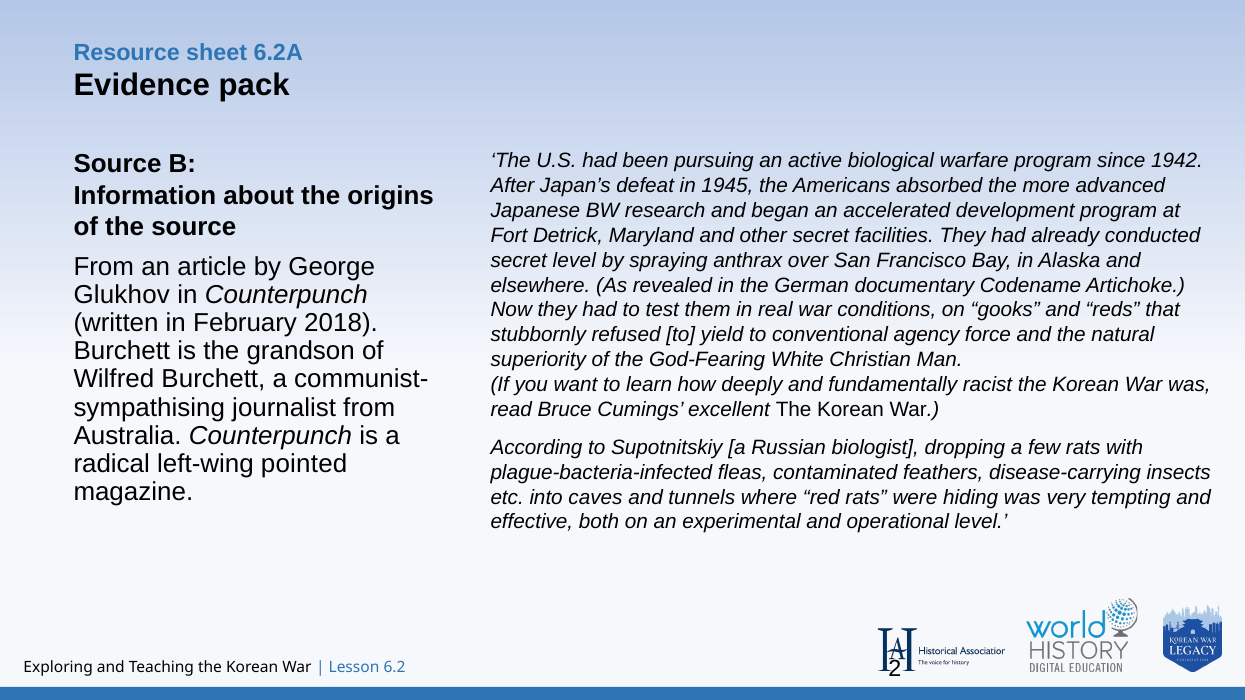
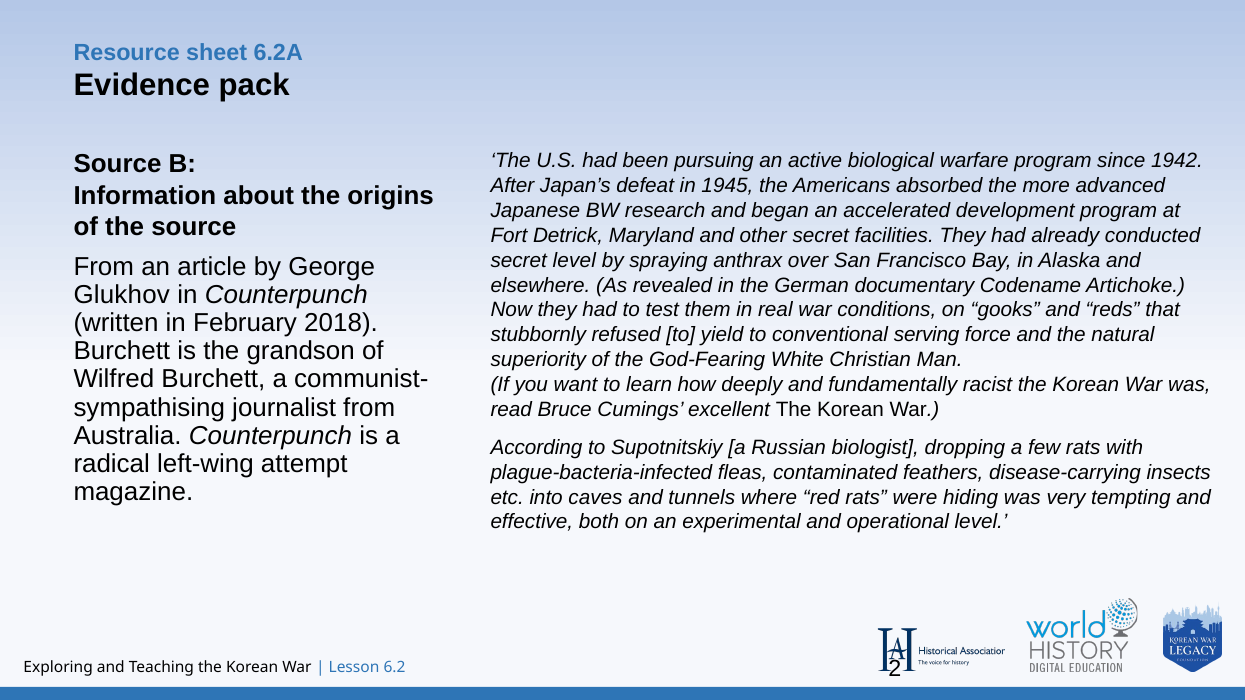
agency: agency -> serving (927, 335)
pointed: pointed -> attempt (304, 464)
